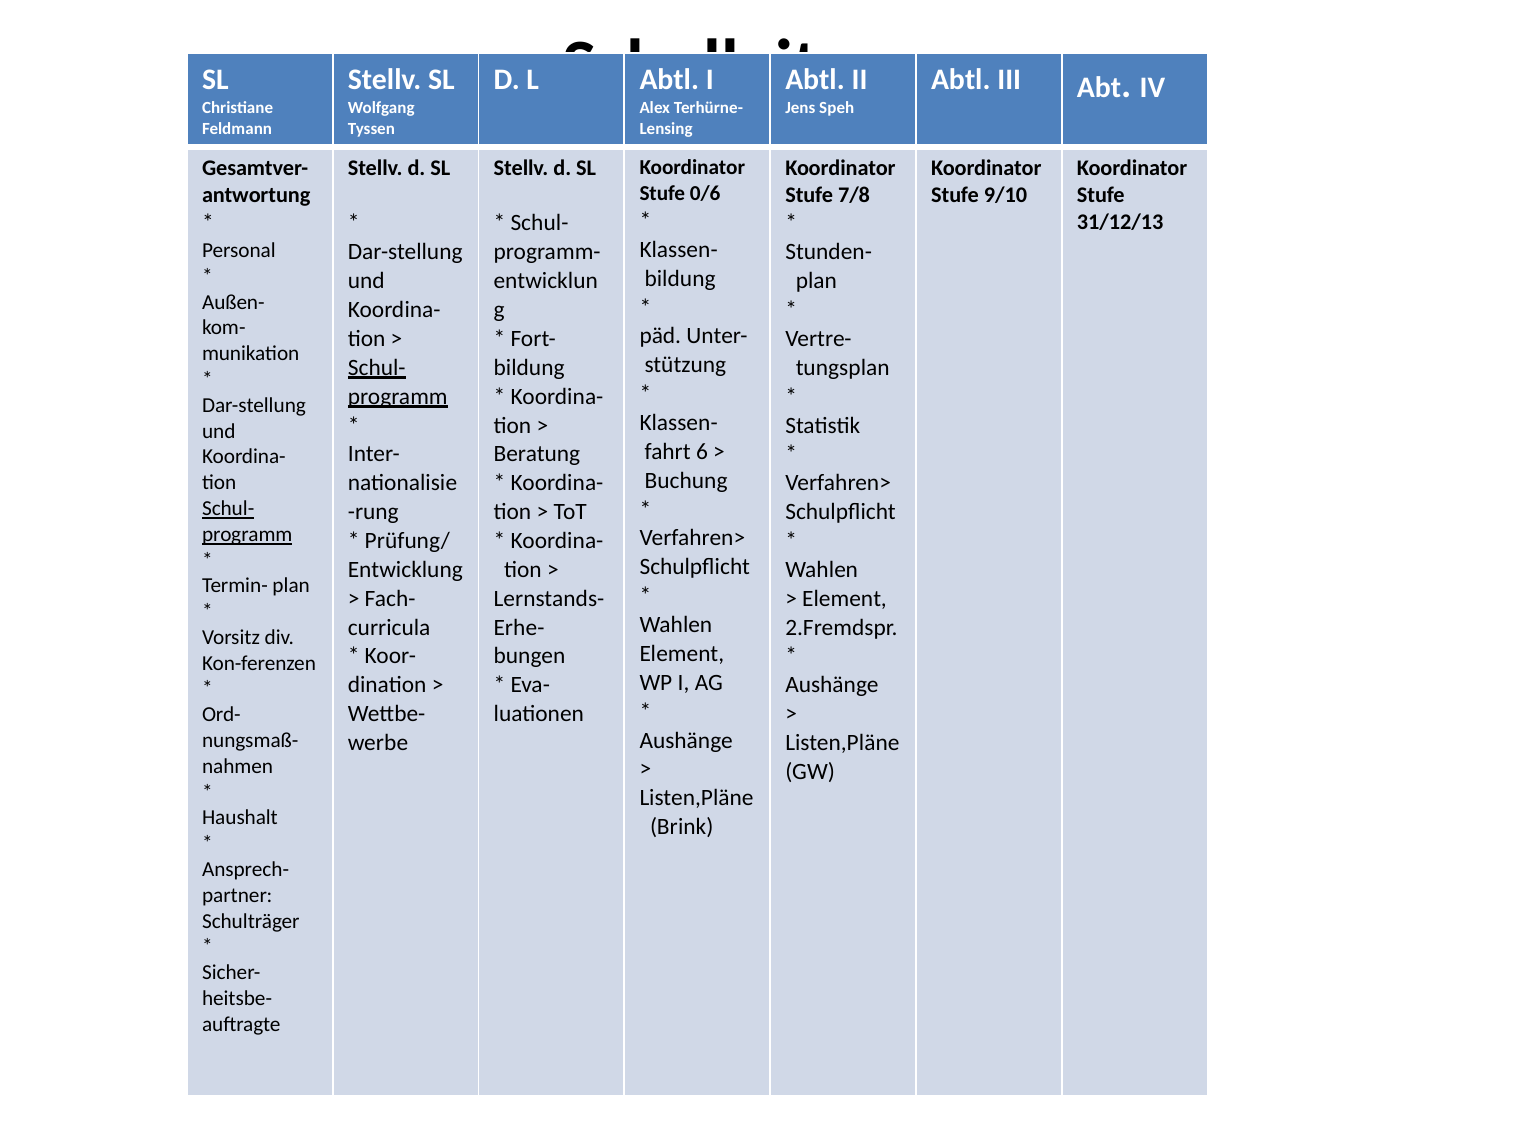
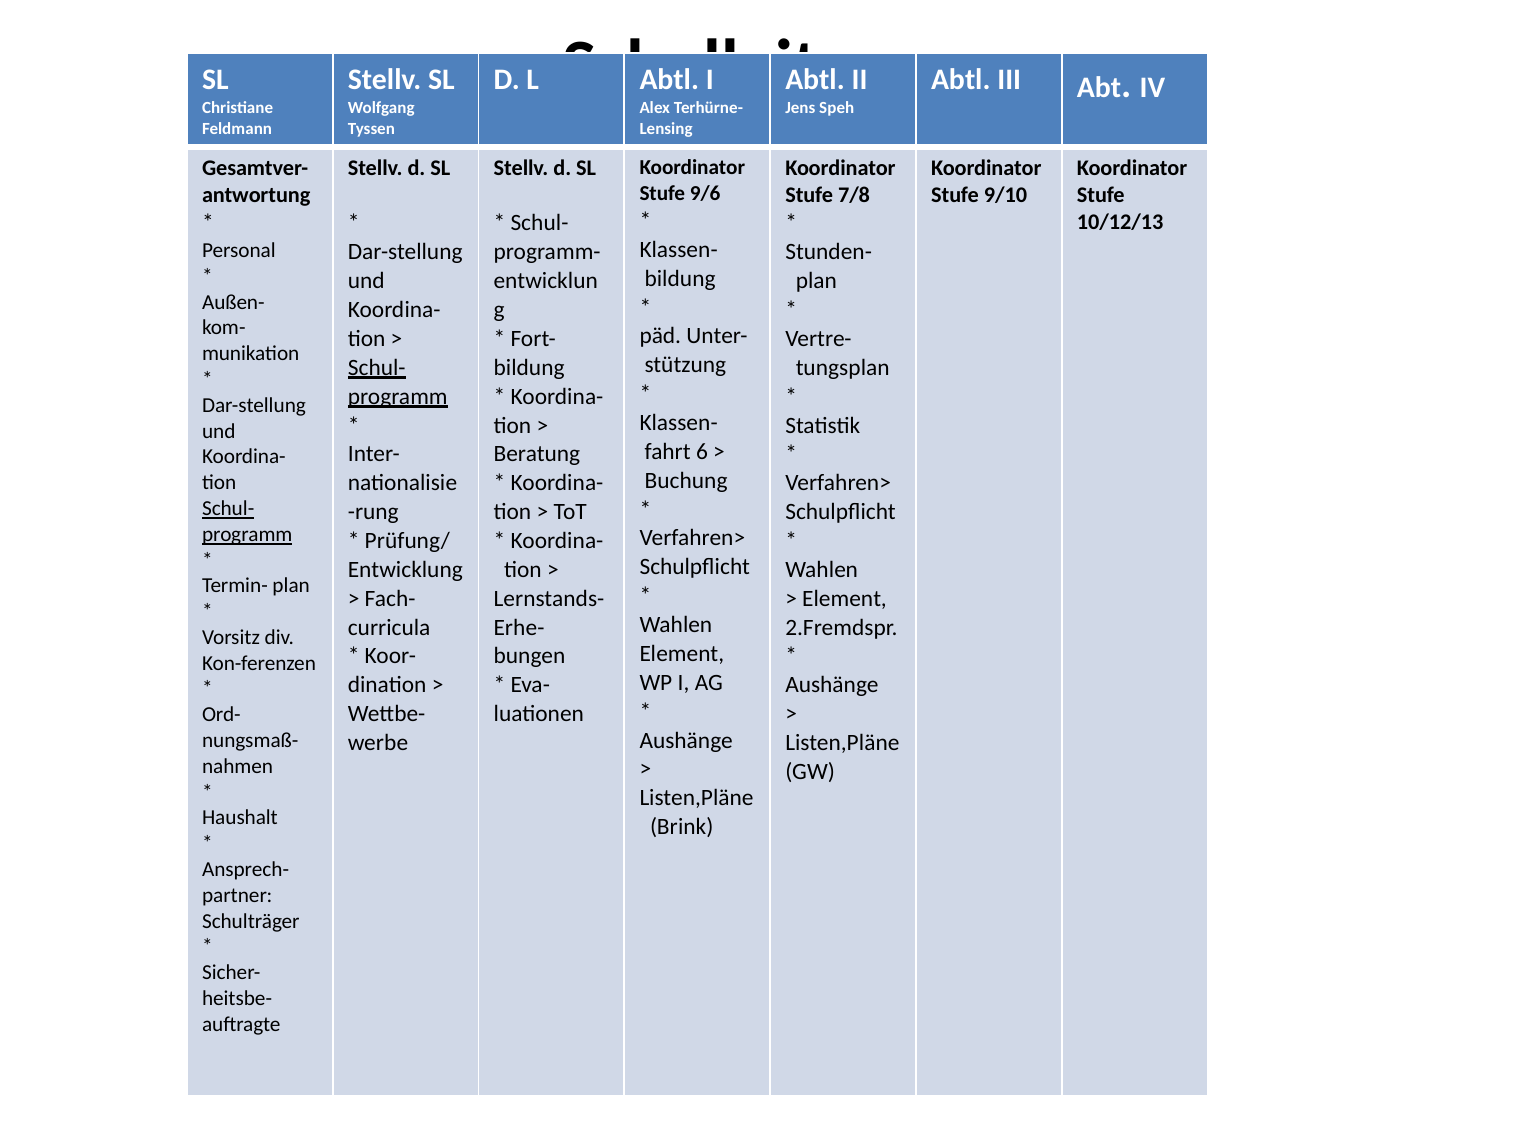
0/6: 0/6 -> 9/6 (705, 193)
31/12/13: 31/12/13 -> 10/12/13 (1120, 222)
